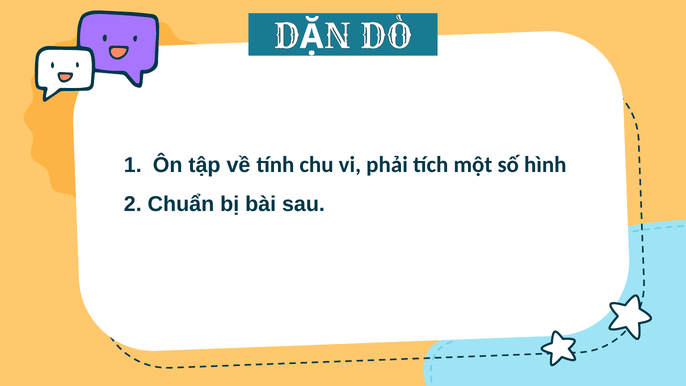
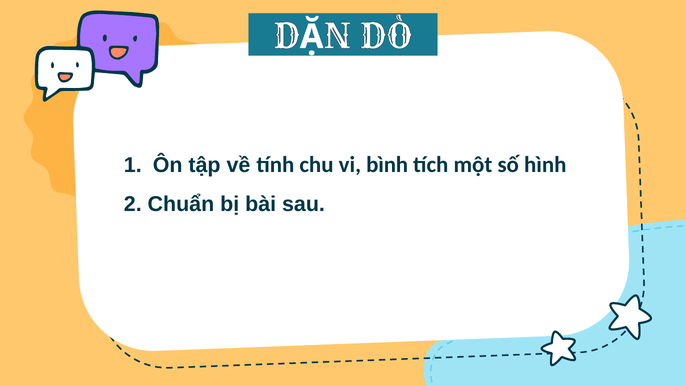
phải: phải -> bình (387, 165)
